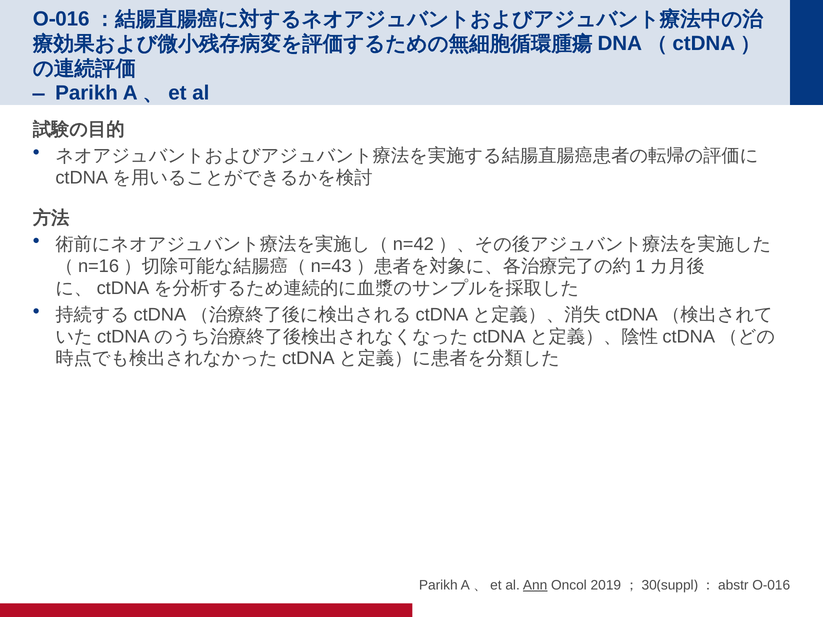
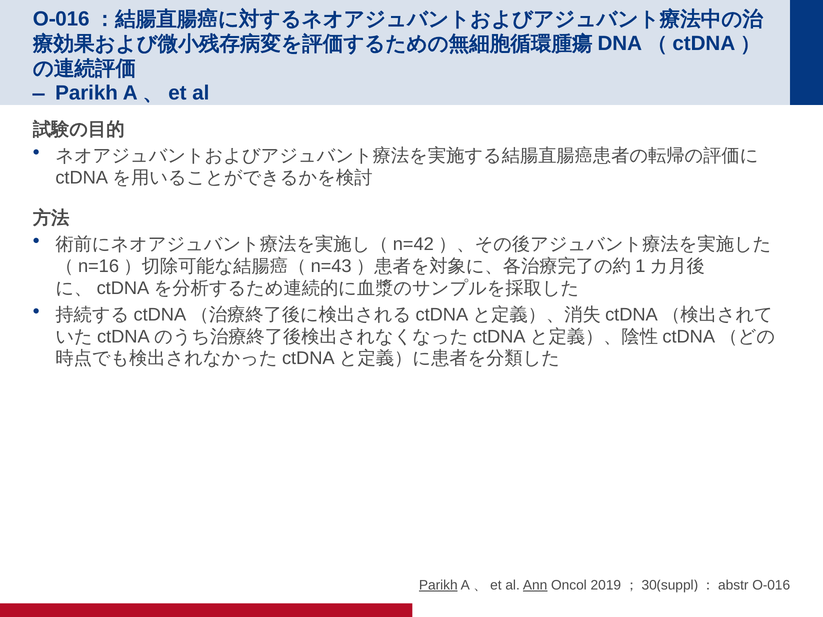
Parikh underline: none -> present (438, 585)
